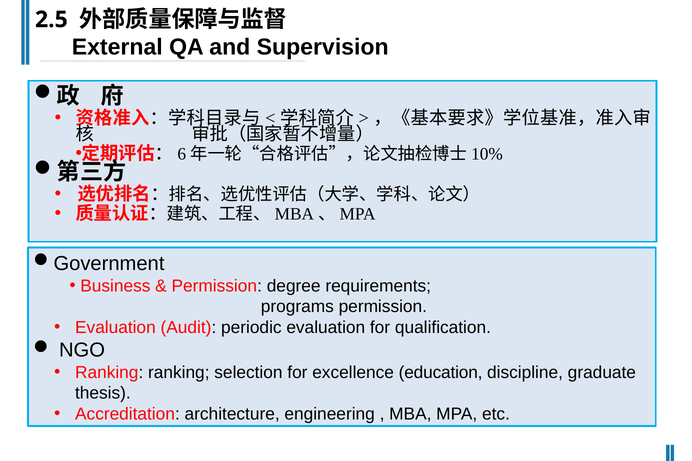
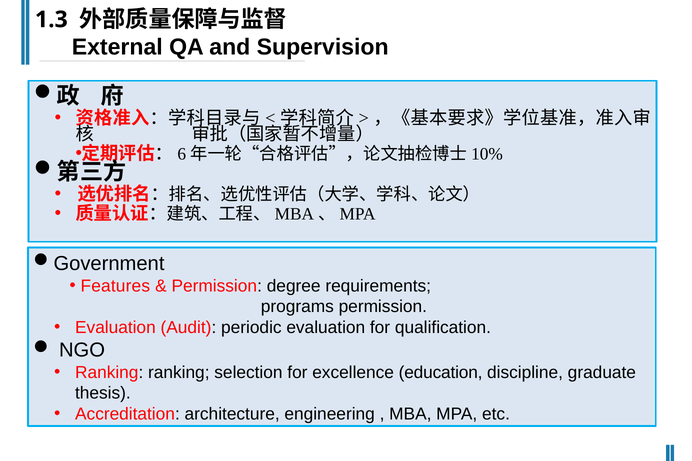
2.5: 2.5 -> 1.3 (51, 20)
Business: Business -> Features (115, 286)
